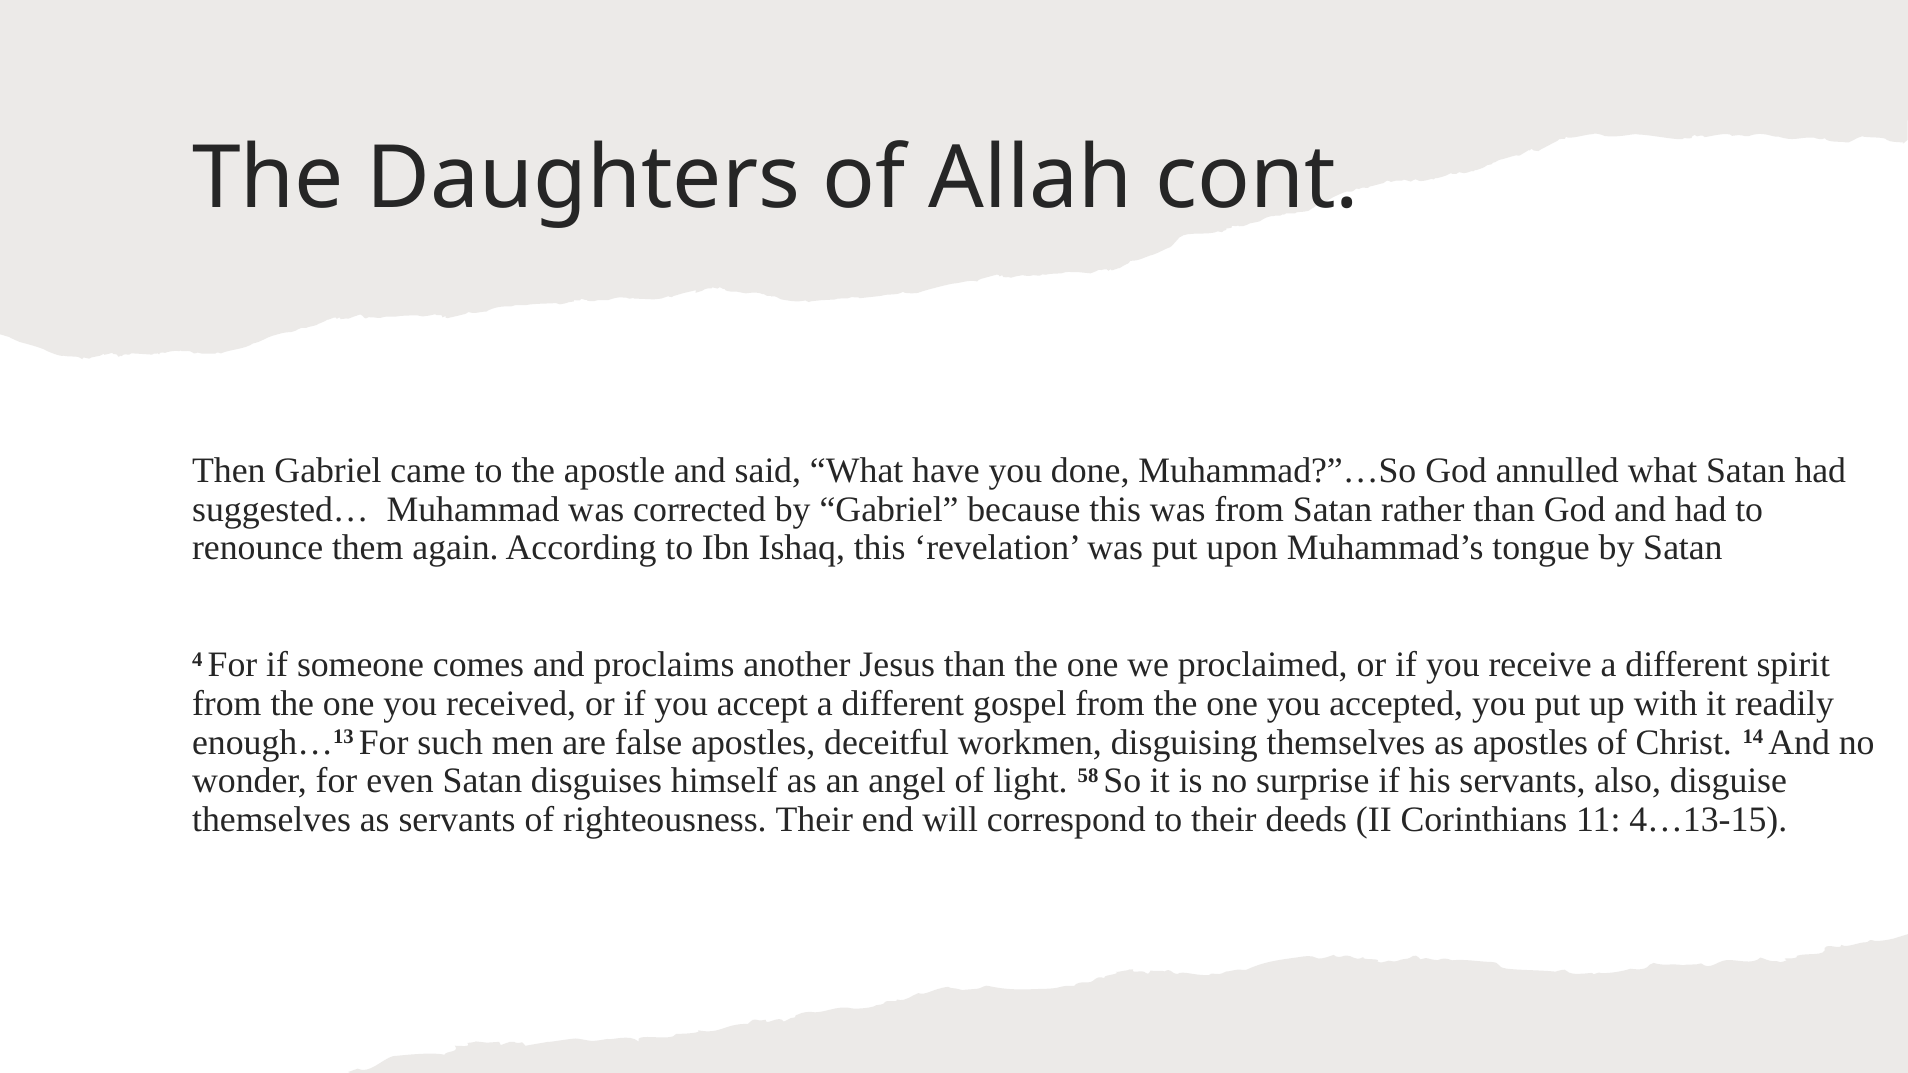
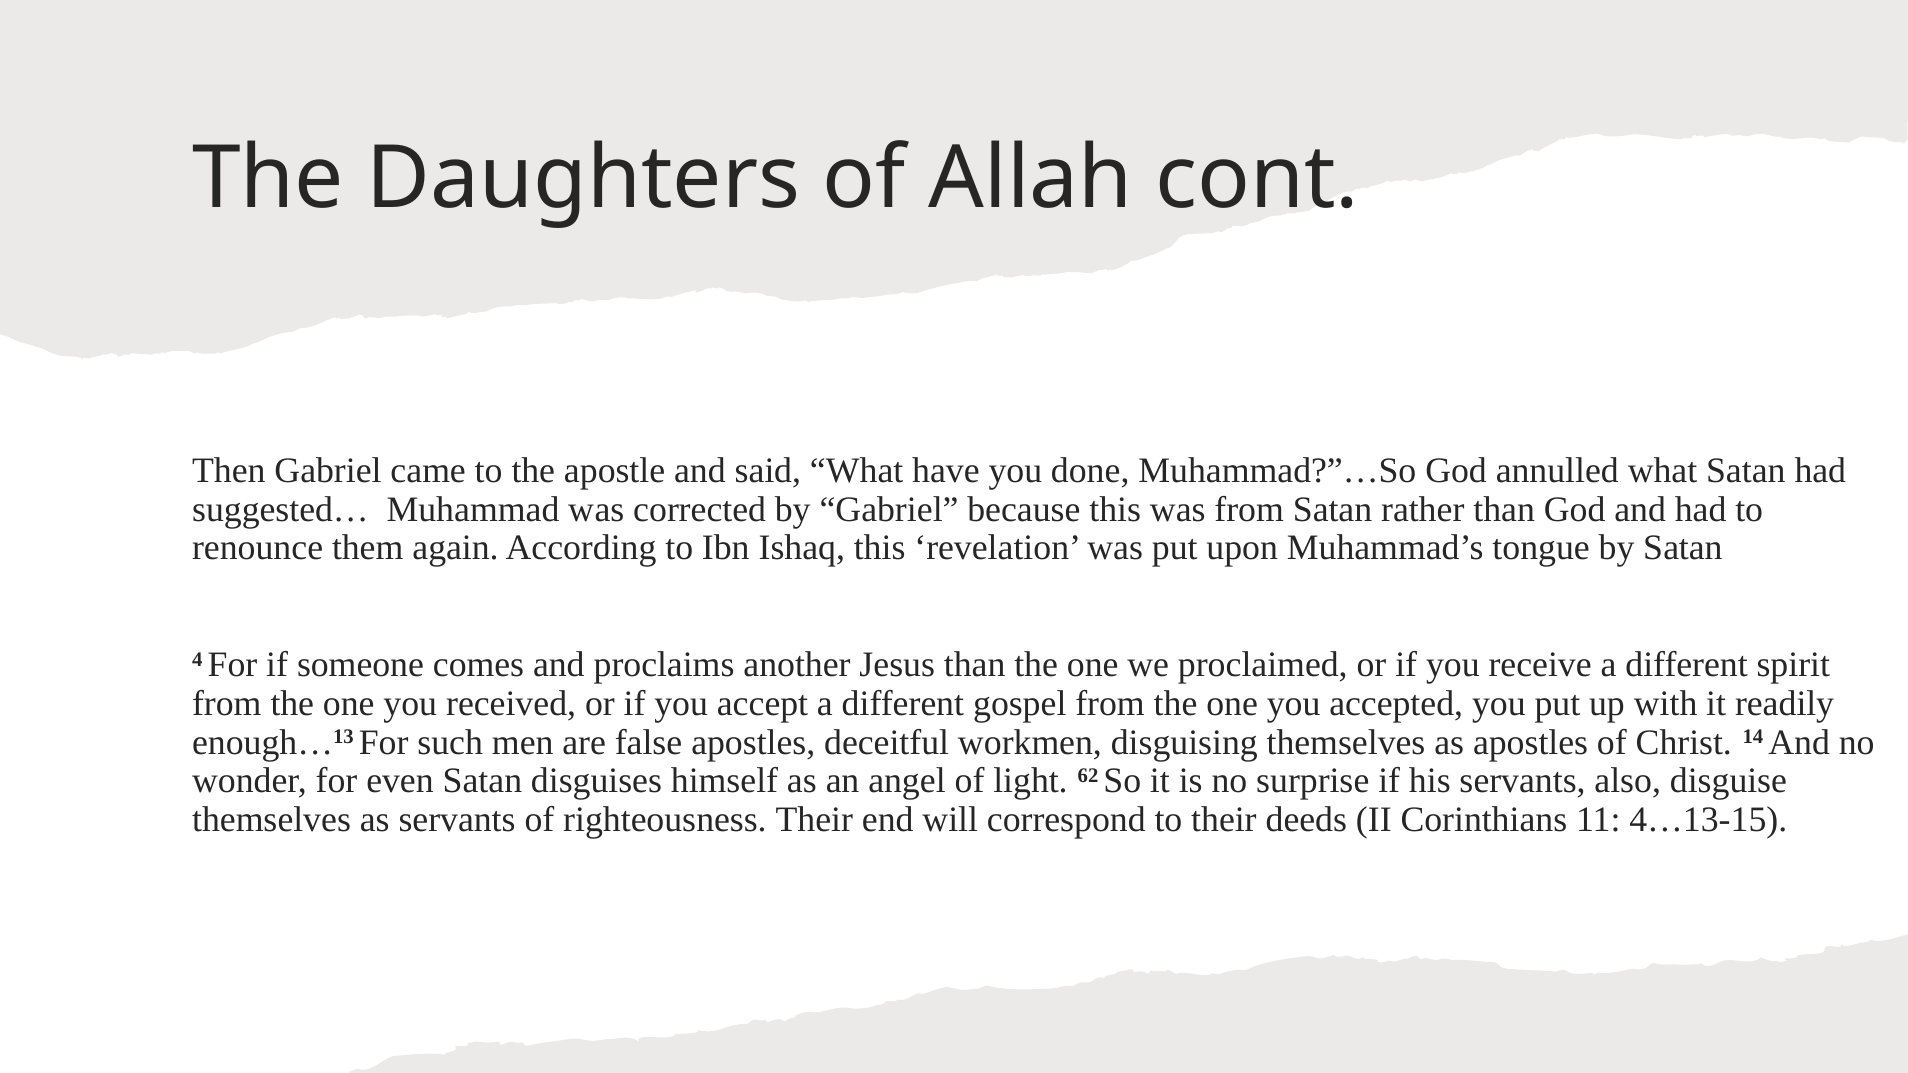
58: 58 -> 62 (1088, 776)
